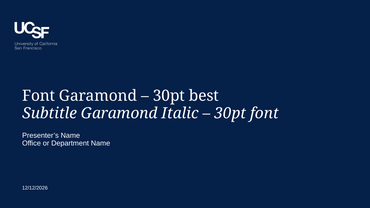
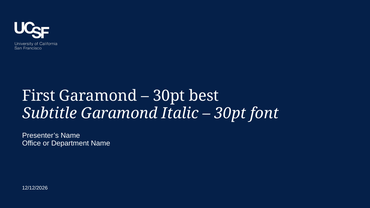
Font: Font -> First (39, 96)
